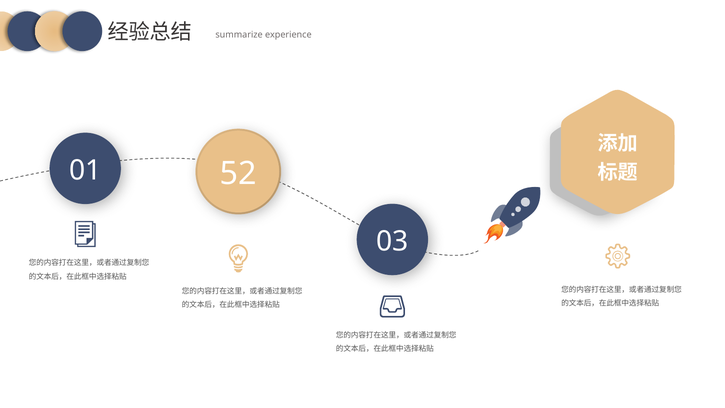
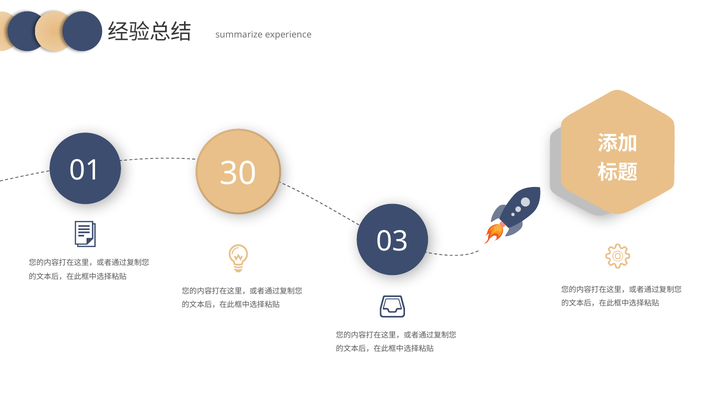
52: 52 -> 30 (238, 174)
